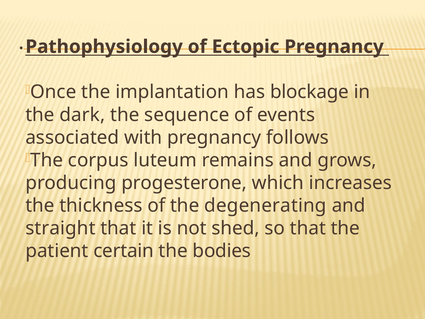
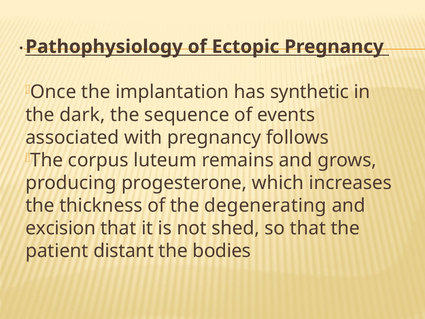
blockage: blockage -> synthetic (309, 92)
straight: straight -> excision (61, 228)
certain: certain -> distant (124, 251)
